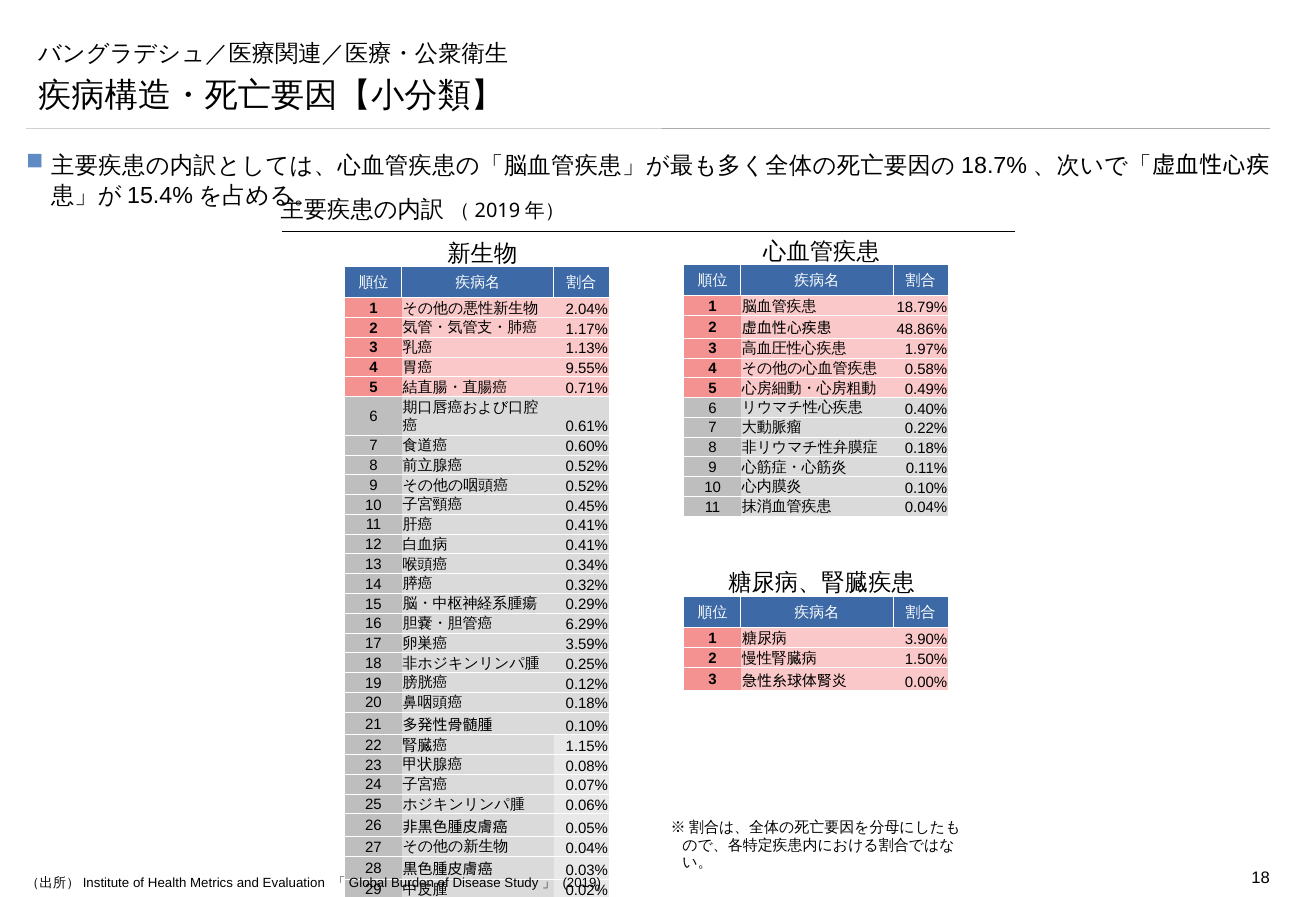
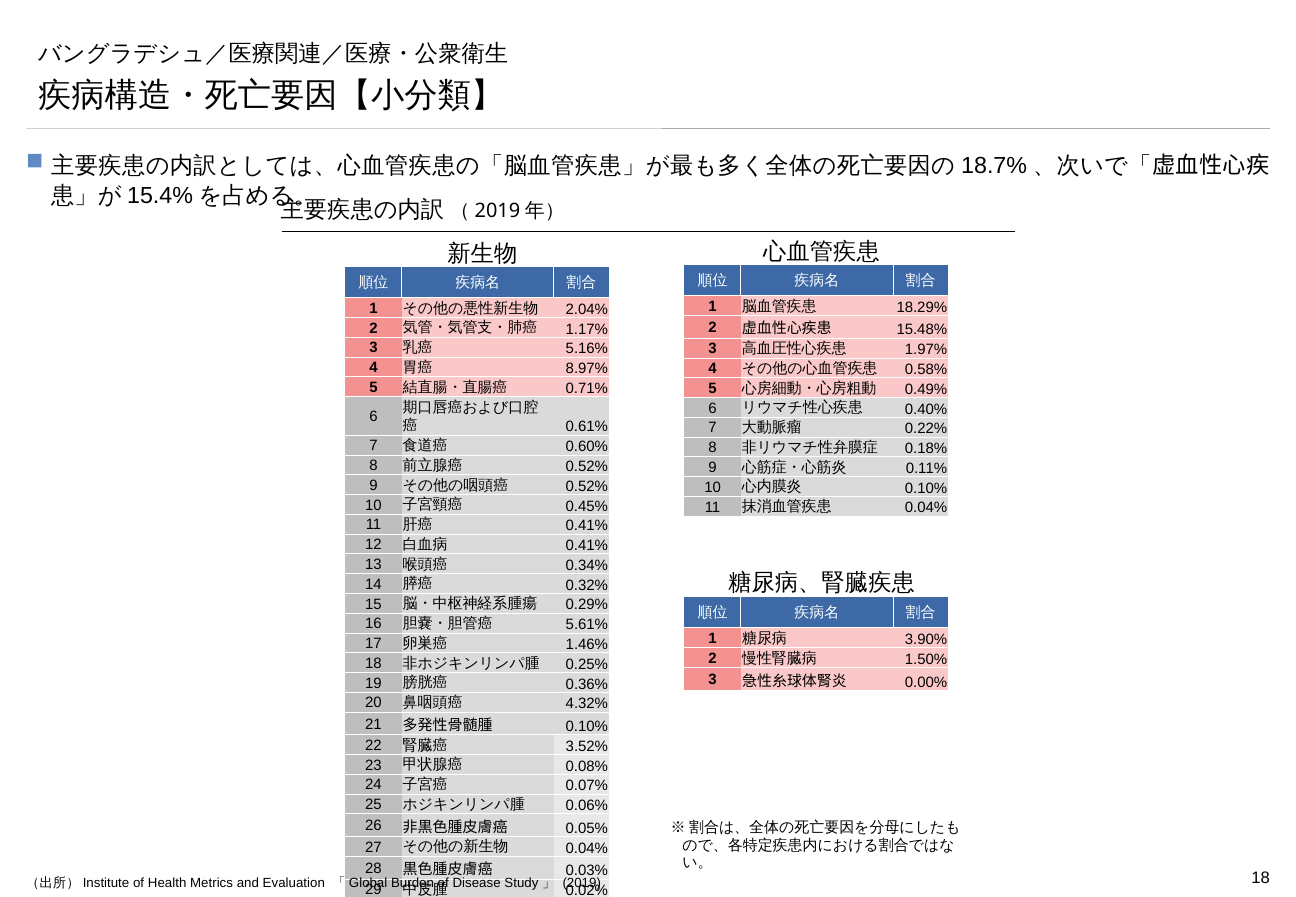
18.79%: 18.79% -> 18.29% (922, 307)
48.86%: 48.86% -> 15.48% (922, 330)
1.13%: 1.13% -> 5.16% (587, 349)
9.55%: 9.55% -> 8.97% (587, 369)
6.29%: 6.29% -> 5.61% (587, 625)
3.59%: 3.59% -> 1.46% (587, 645)
0.12%: 0.12% -> 0.36% (587, 684)
0.18%: 0.18% -> 4.32% (587, 704)
1.15%: 1.15% -> 3.52% (587, 747)
